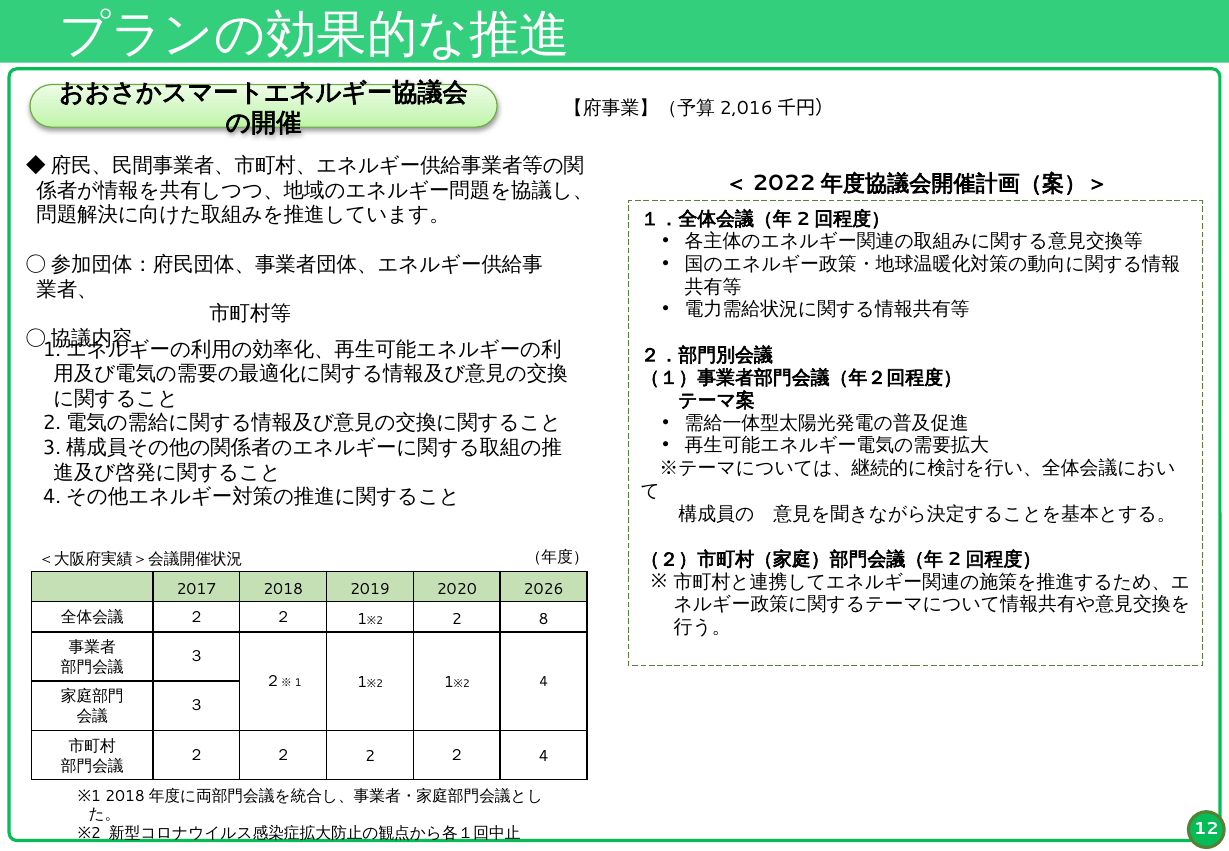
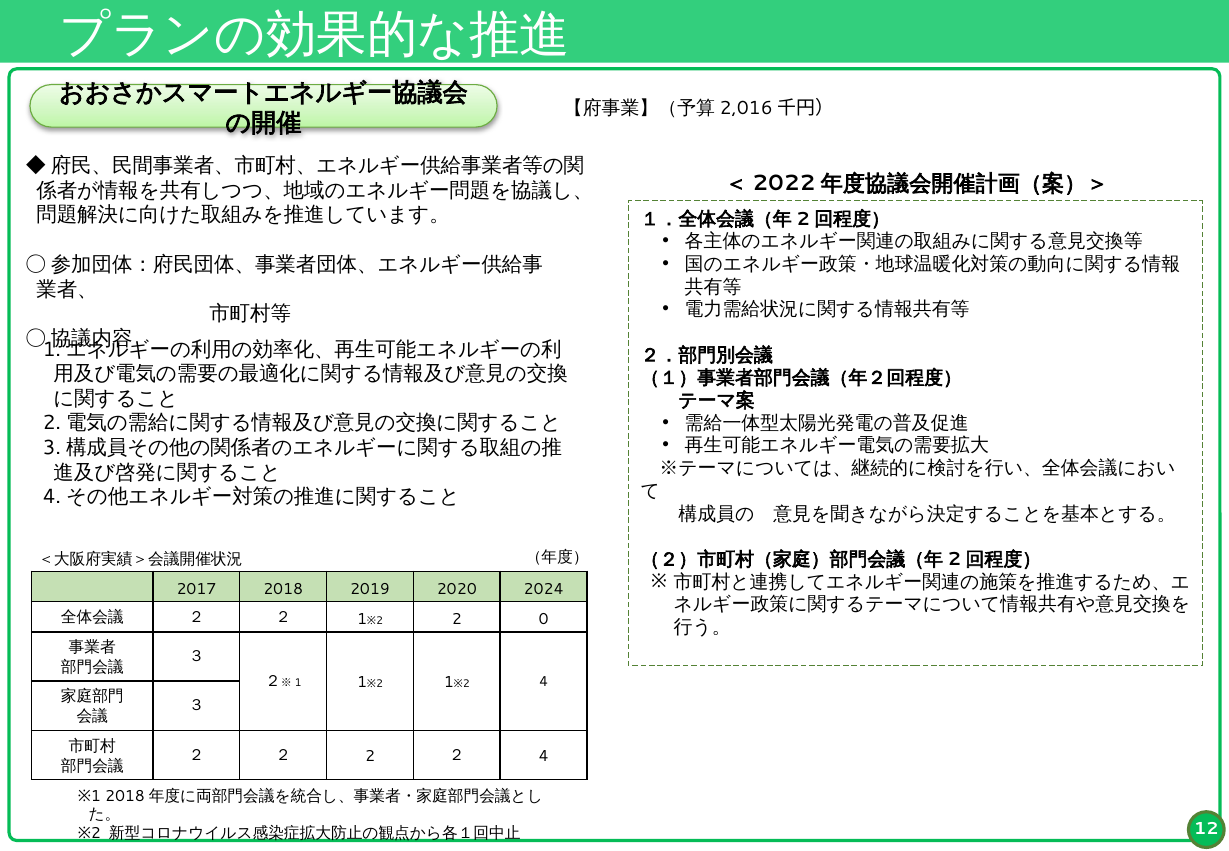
2026: 2026 -> 2024 (544, 589)
8: 8 -> 0 (544, 619)
